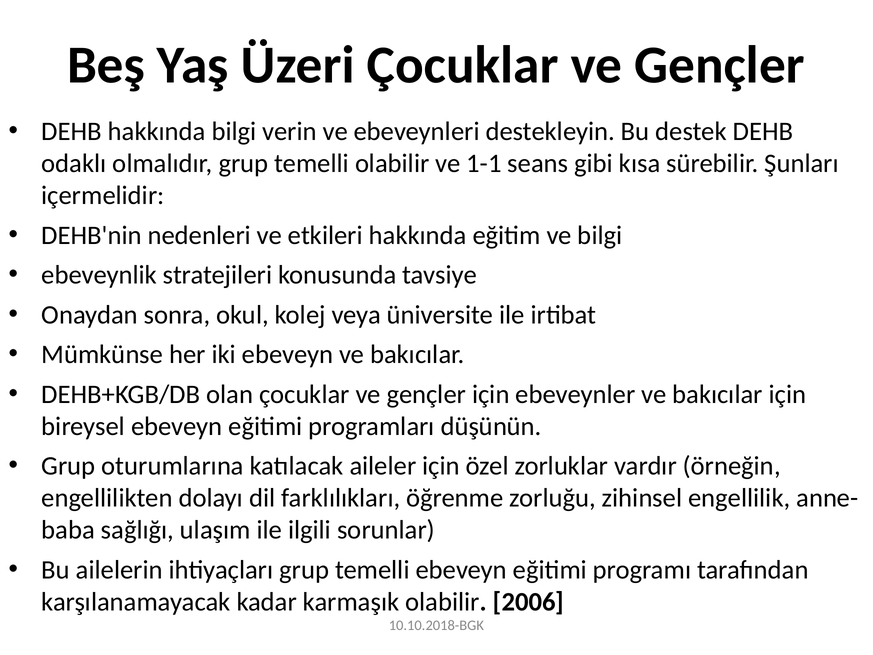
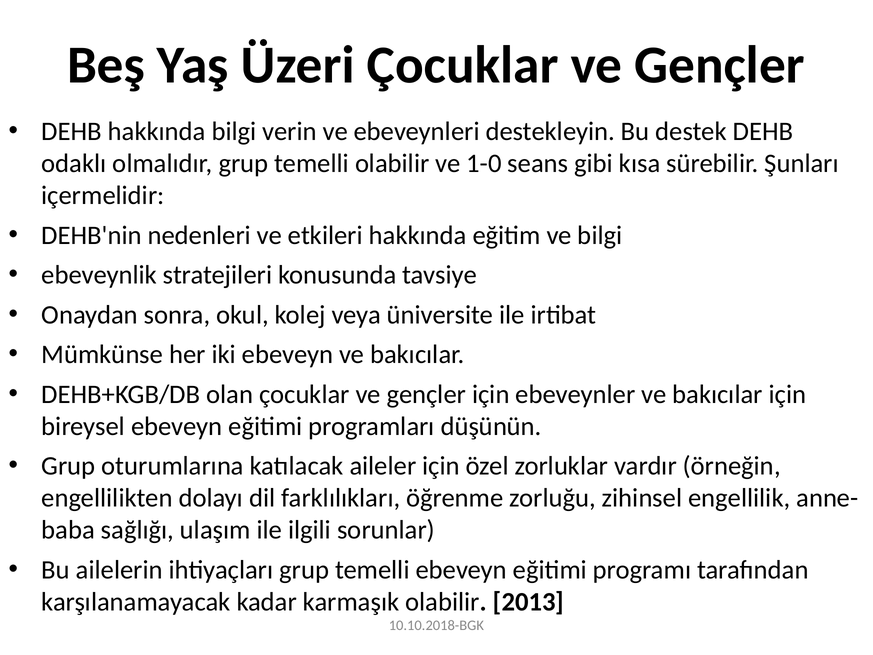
1-1: 1-1 -> 1-0 (484, 163)
2006: 2006 -> 2013 (529, 602)
